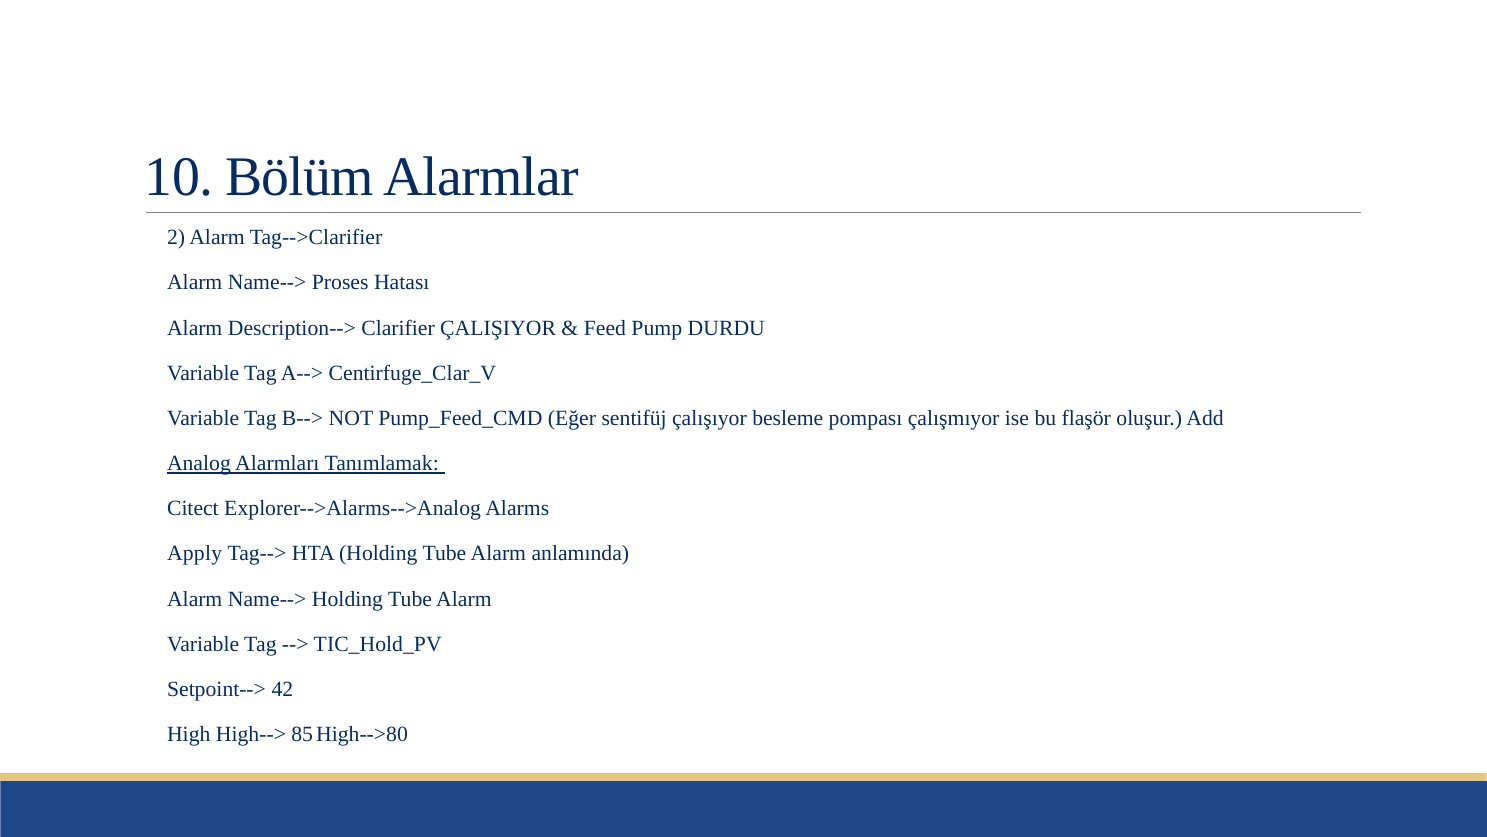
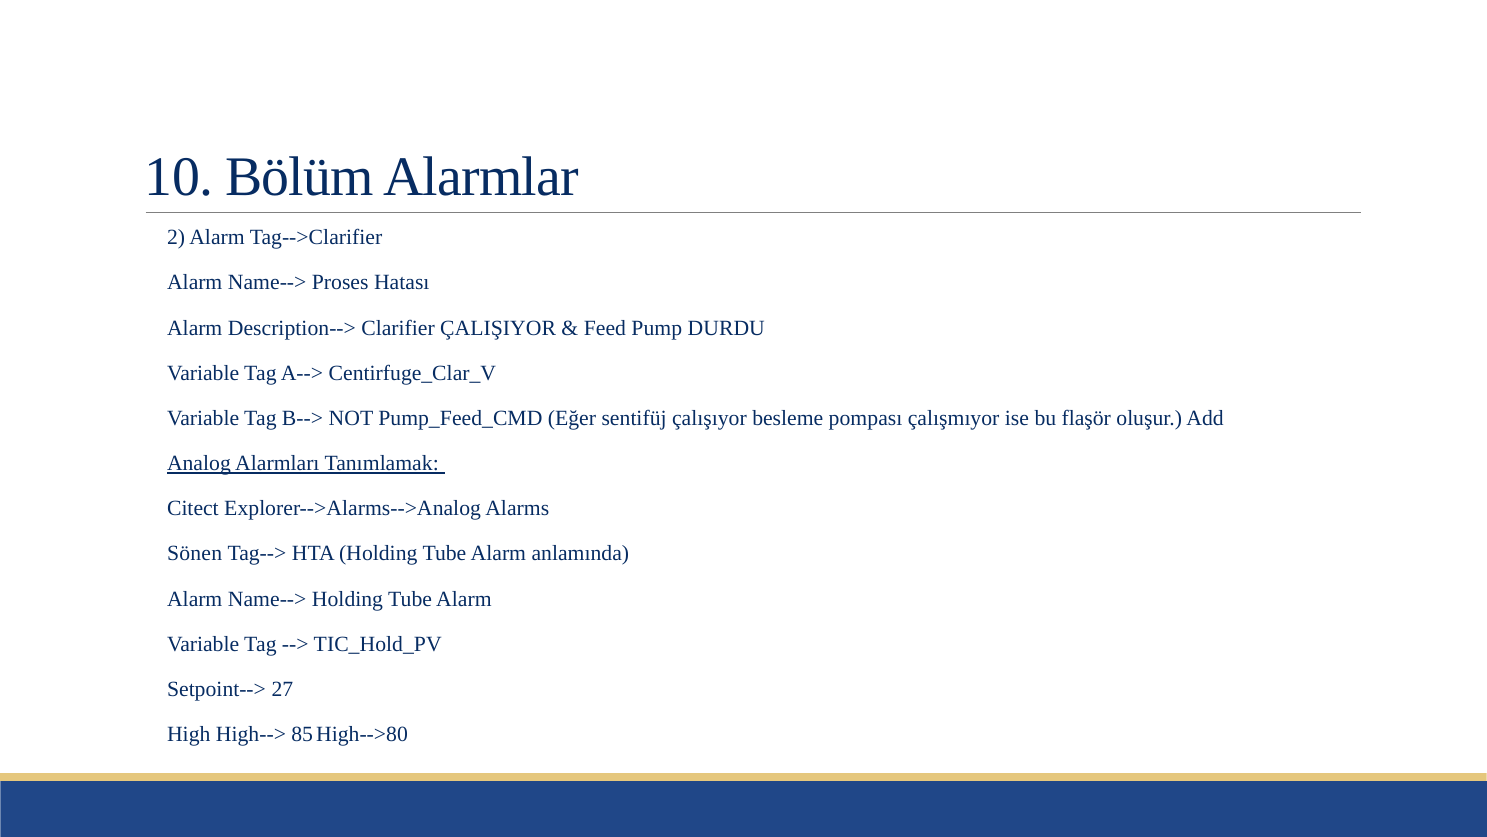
Apply: Apply -> Sönen (195, 553)
42: 42 -> 27 (282, 689)
